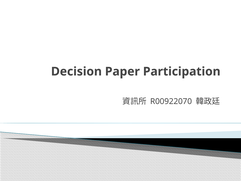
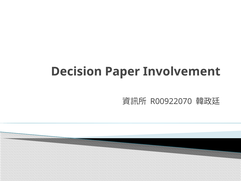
Participation: Participation -> Involvement (182, 71)
